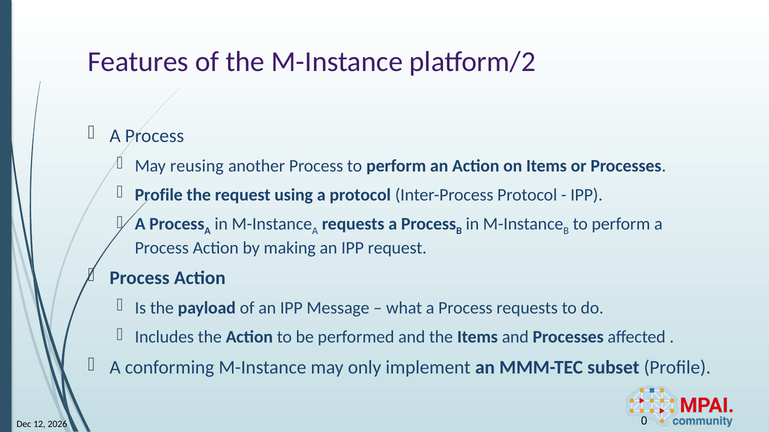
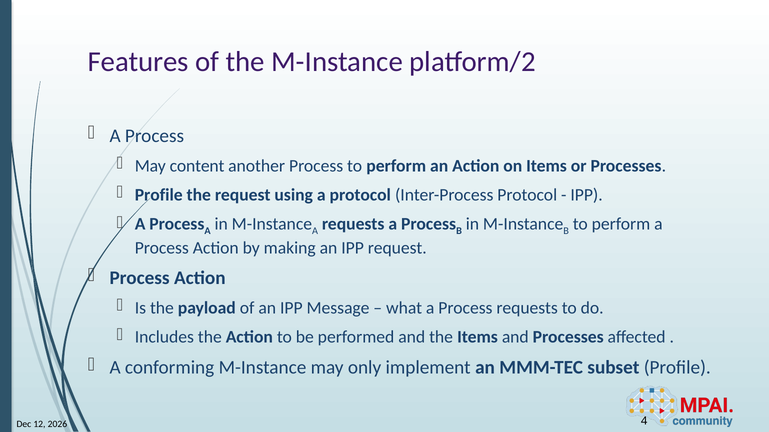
reusing: reusing -> content (197, 166)
0: 0 -> 4 (644, 421)
